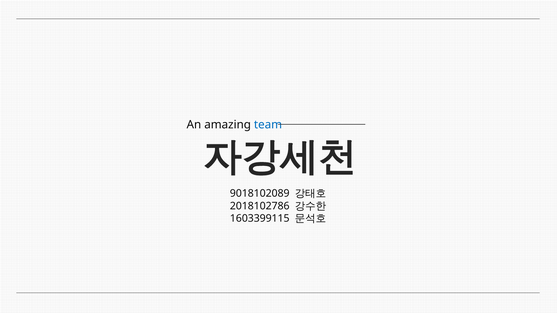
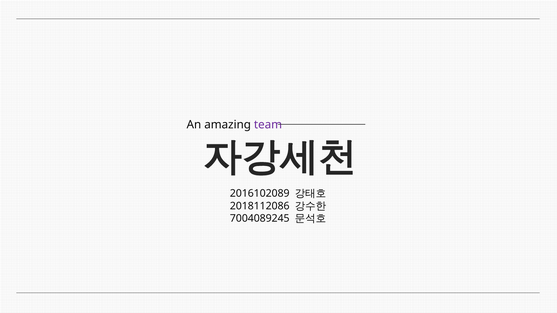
team colour: blue -> purple (268, 125)
9018102089: 9018102089 -> 2016102089 (260, 194)
2018102786: 2018102786 -> 2018112086 (260, 206)
1603399115: 1603399115 -> 7004089245 (260, 219)
